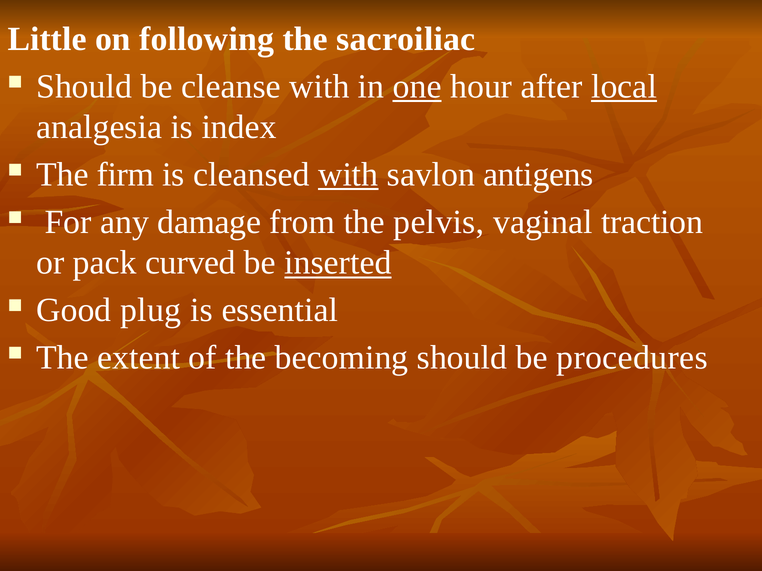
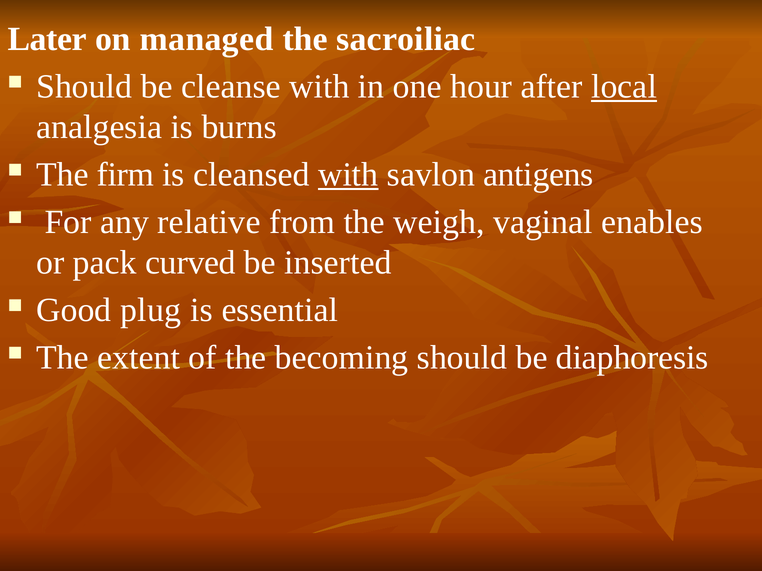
Little: Little -> Later (47, 39)
following: following -> managed (207, 39)
one underline: present -> none (417, 87)
index: index -> burns (239, 127)
damage: damage -> relative (209, 222)
pelvis: pelvis -> weigh (439, 222)
traction: traction -> enables (652, 222)
inserted underline: present -> none (338, 263)
procedures: procedures -> diaphoresis (632, 358)
